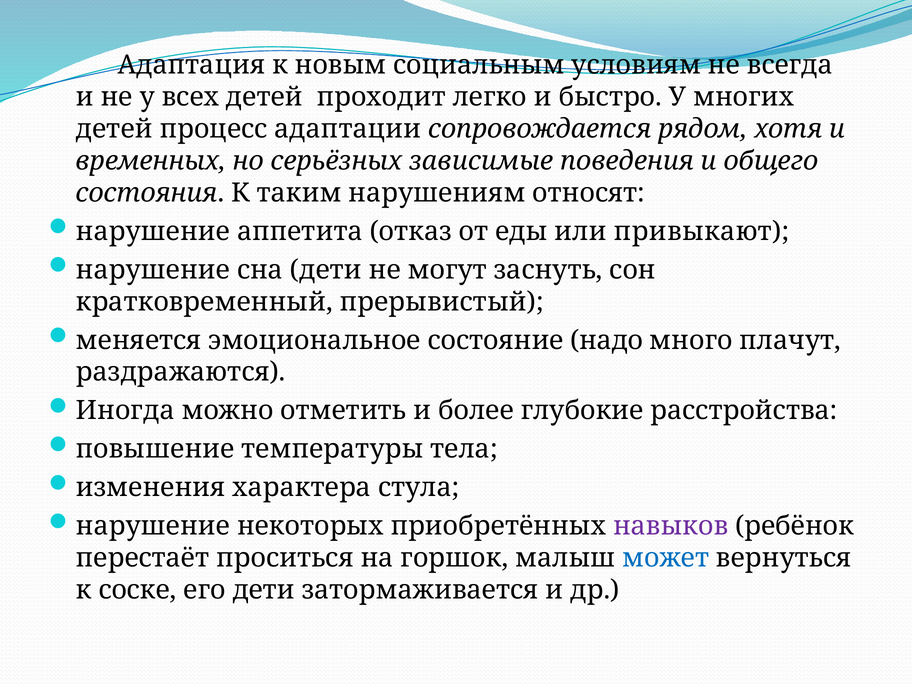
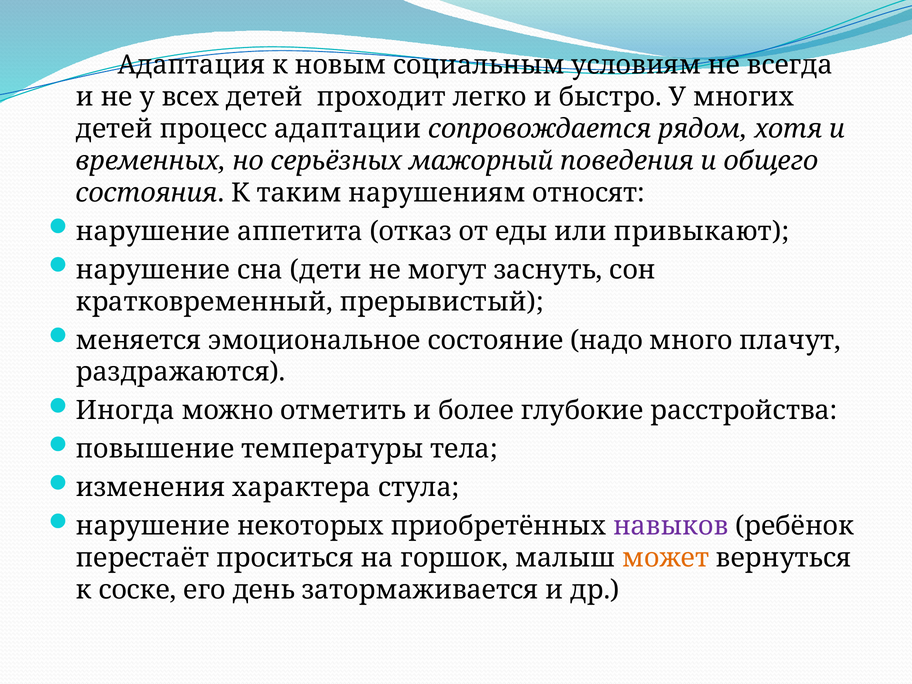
зависимые: зависимые -> мажорный (481, 161)
может colour: blue -> orange (666, 558)
его дети: дети -> день (264, 590)
